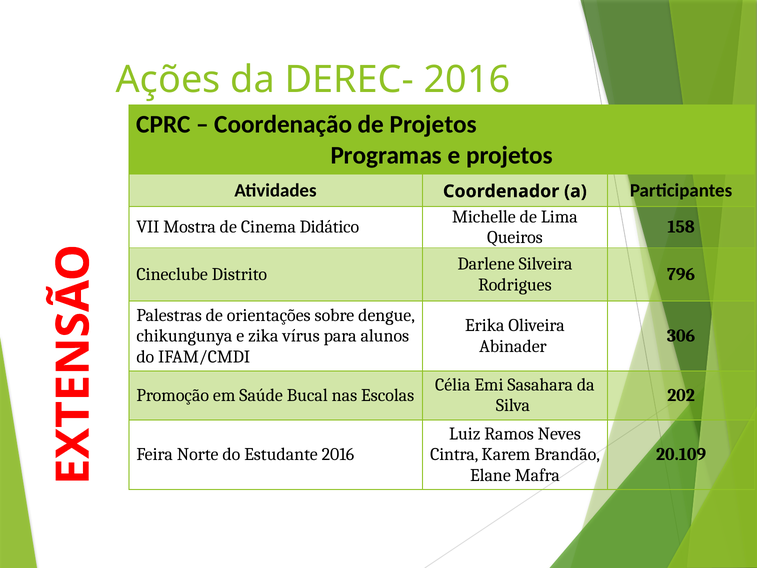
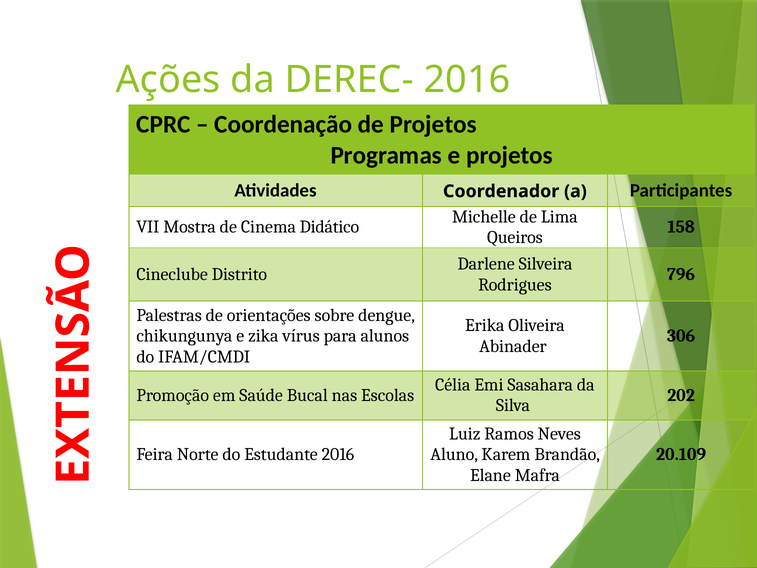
Cintra: Cintra -> Aluno (454, 454)
